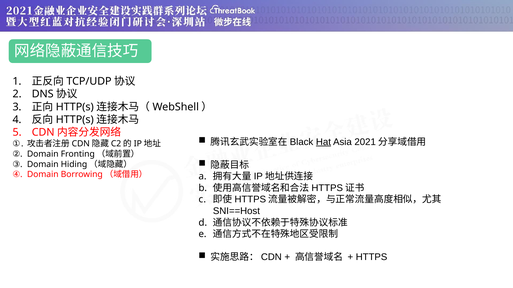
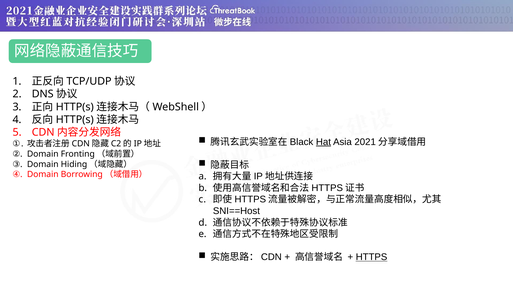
HTTPS underline: none -> present (372, 258)
